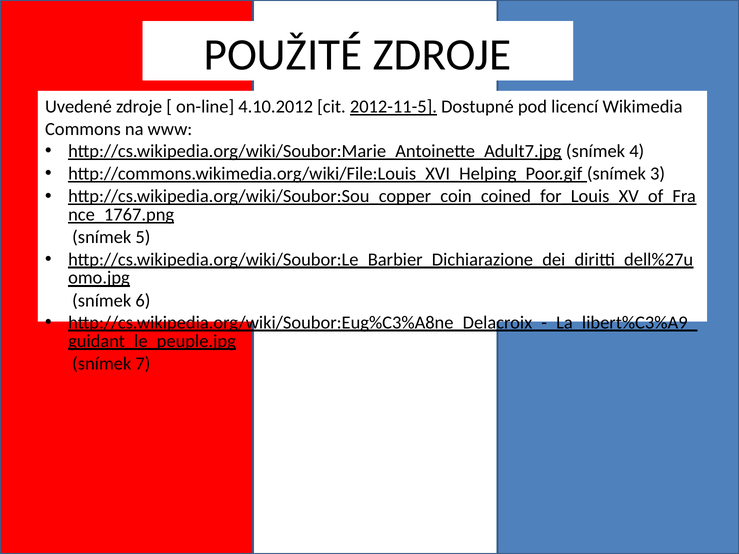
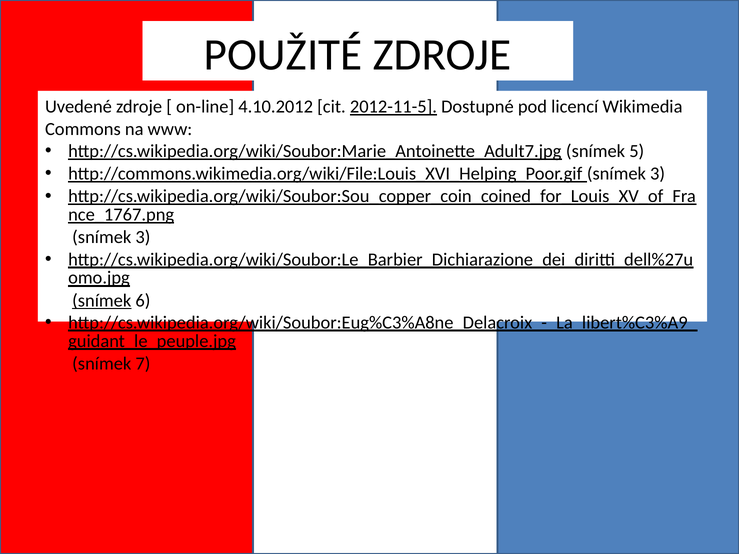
4: 4 -> 5 (637, 151)
5: 5 -> 3 (143, 237)
snímek underline: none -> present (102, 301)
